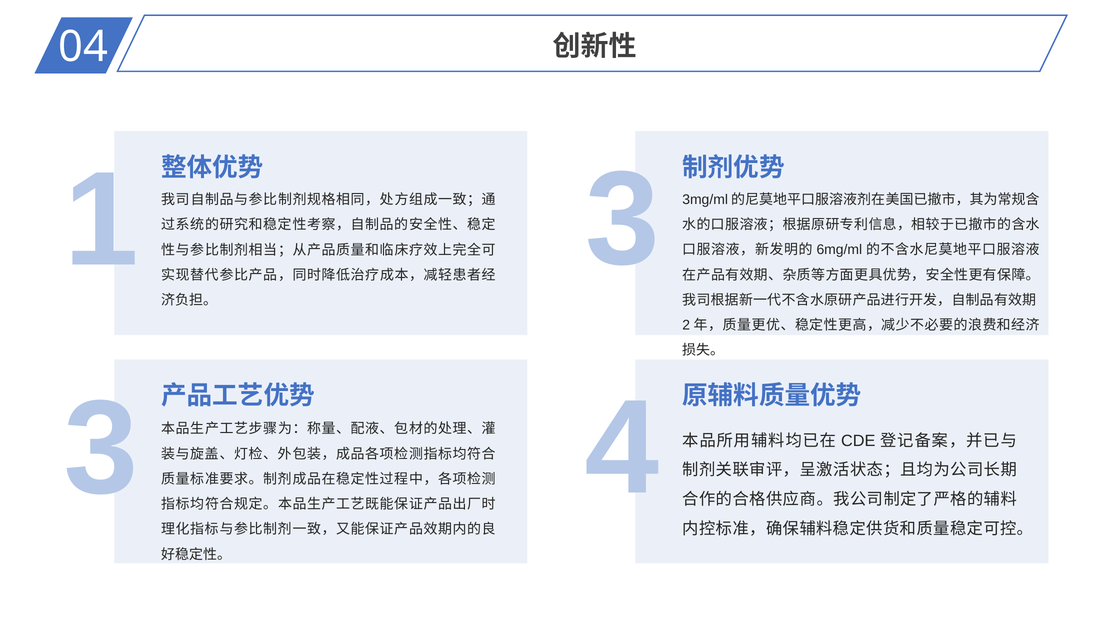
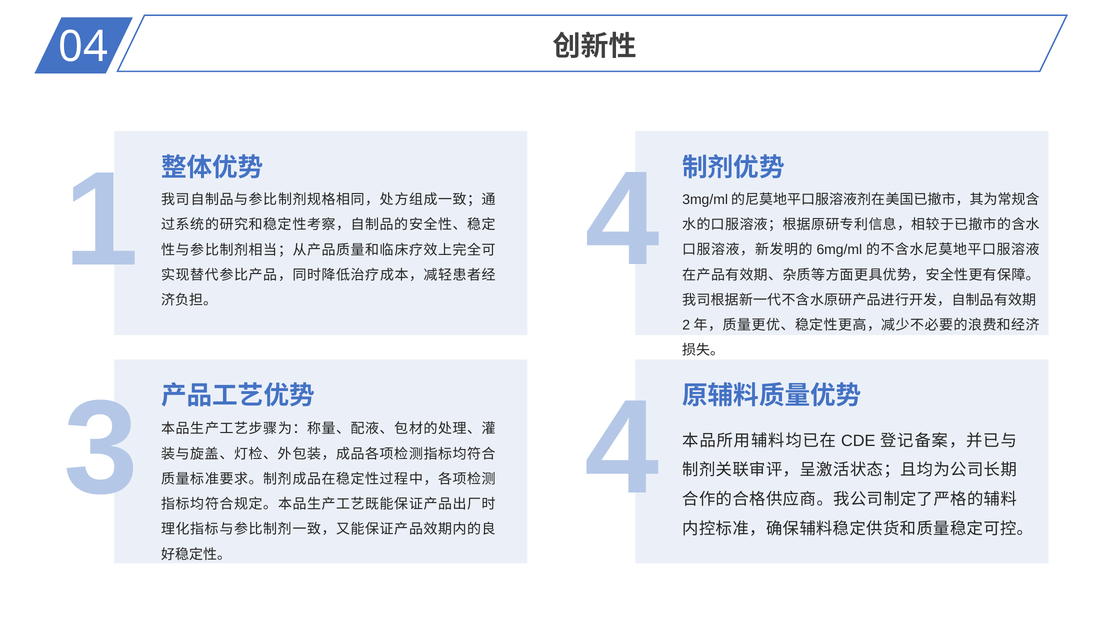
1 3: 3 -> 4 (622, 220)
